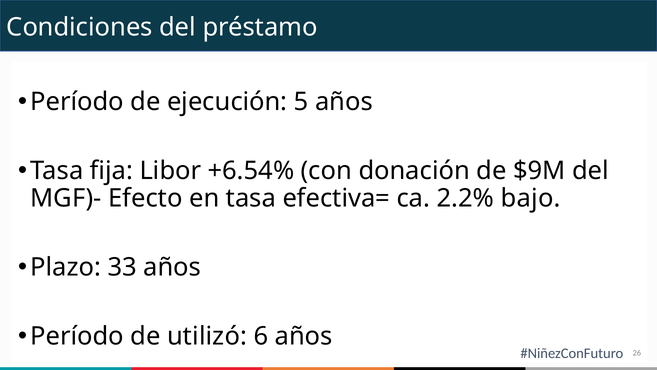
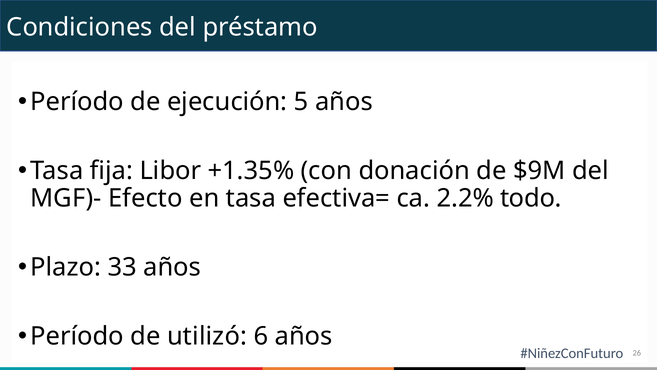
+6.54%: +6.54% -> +1.35% (251, 170)
bajo: bajo -> todo (531, 198)
